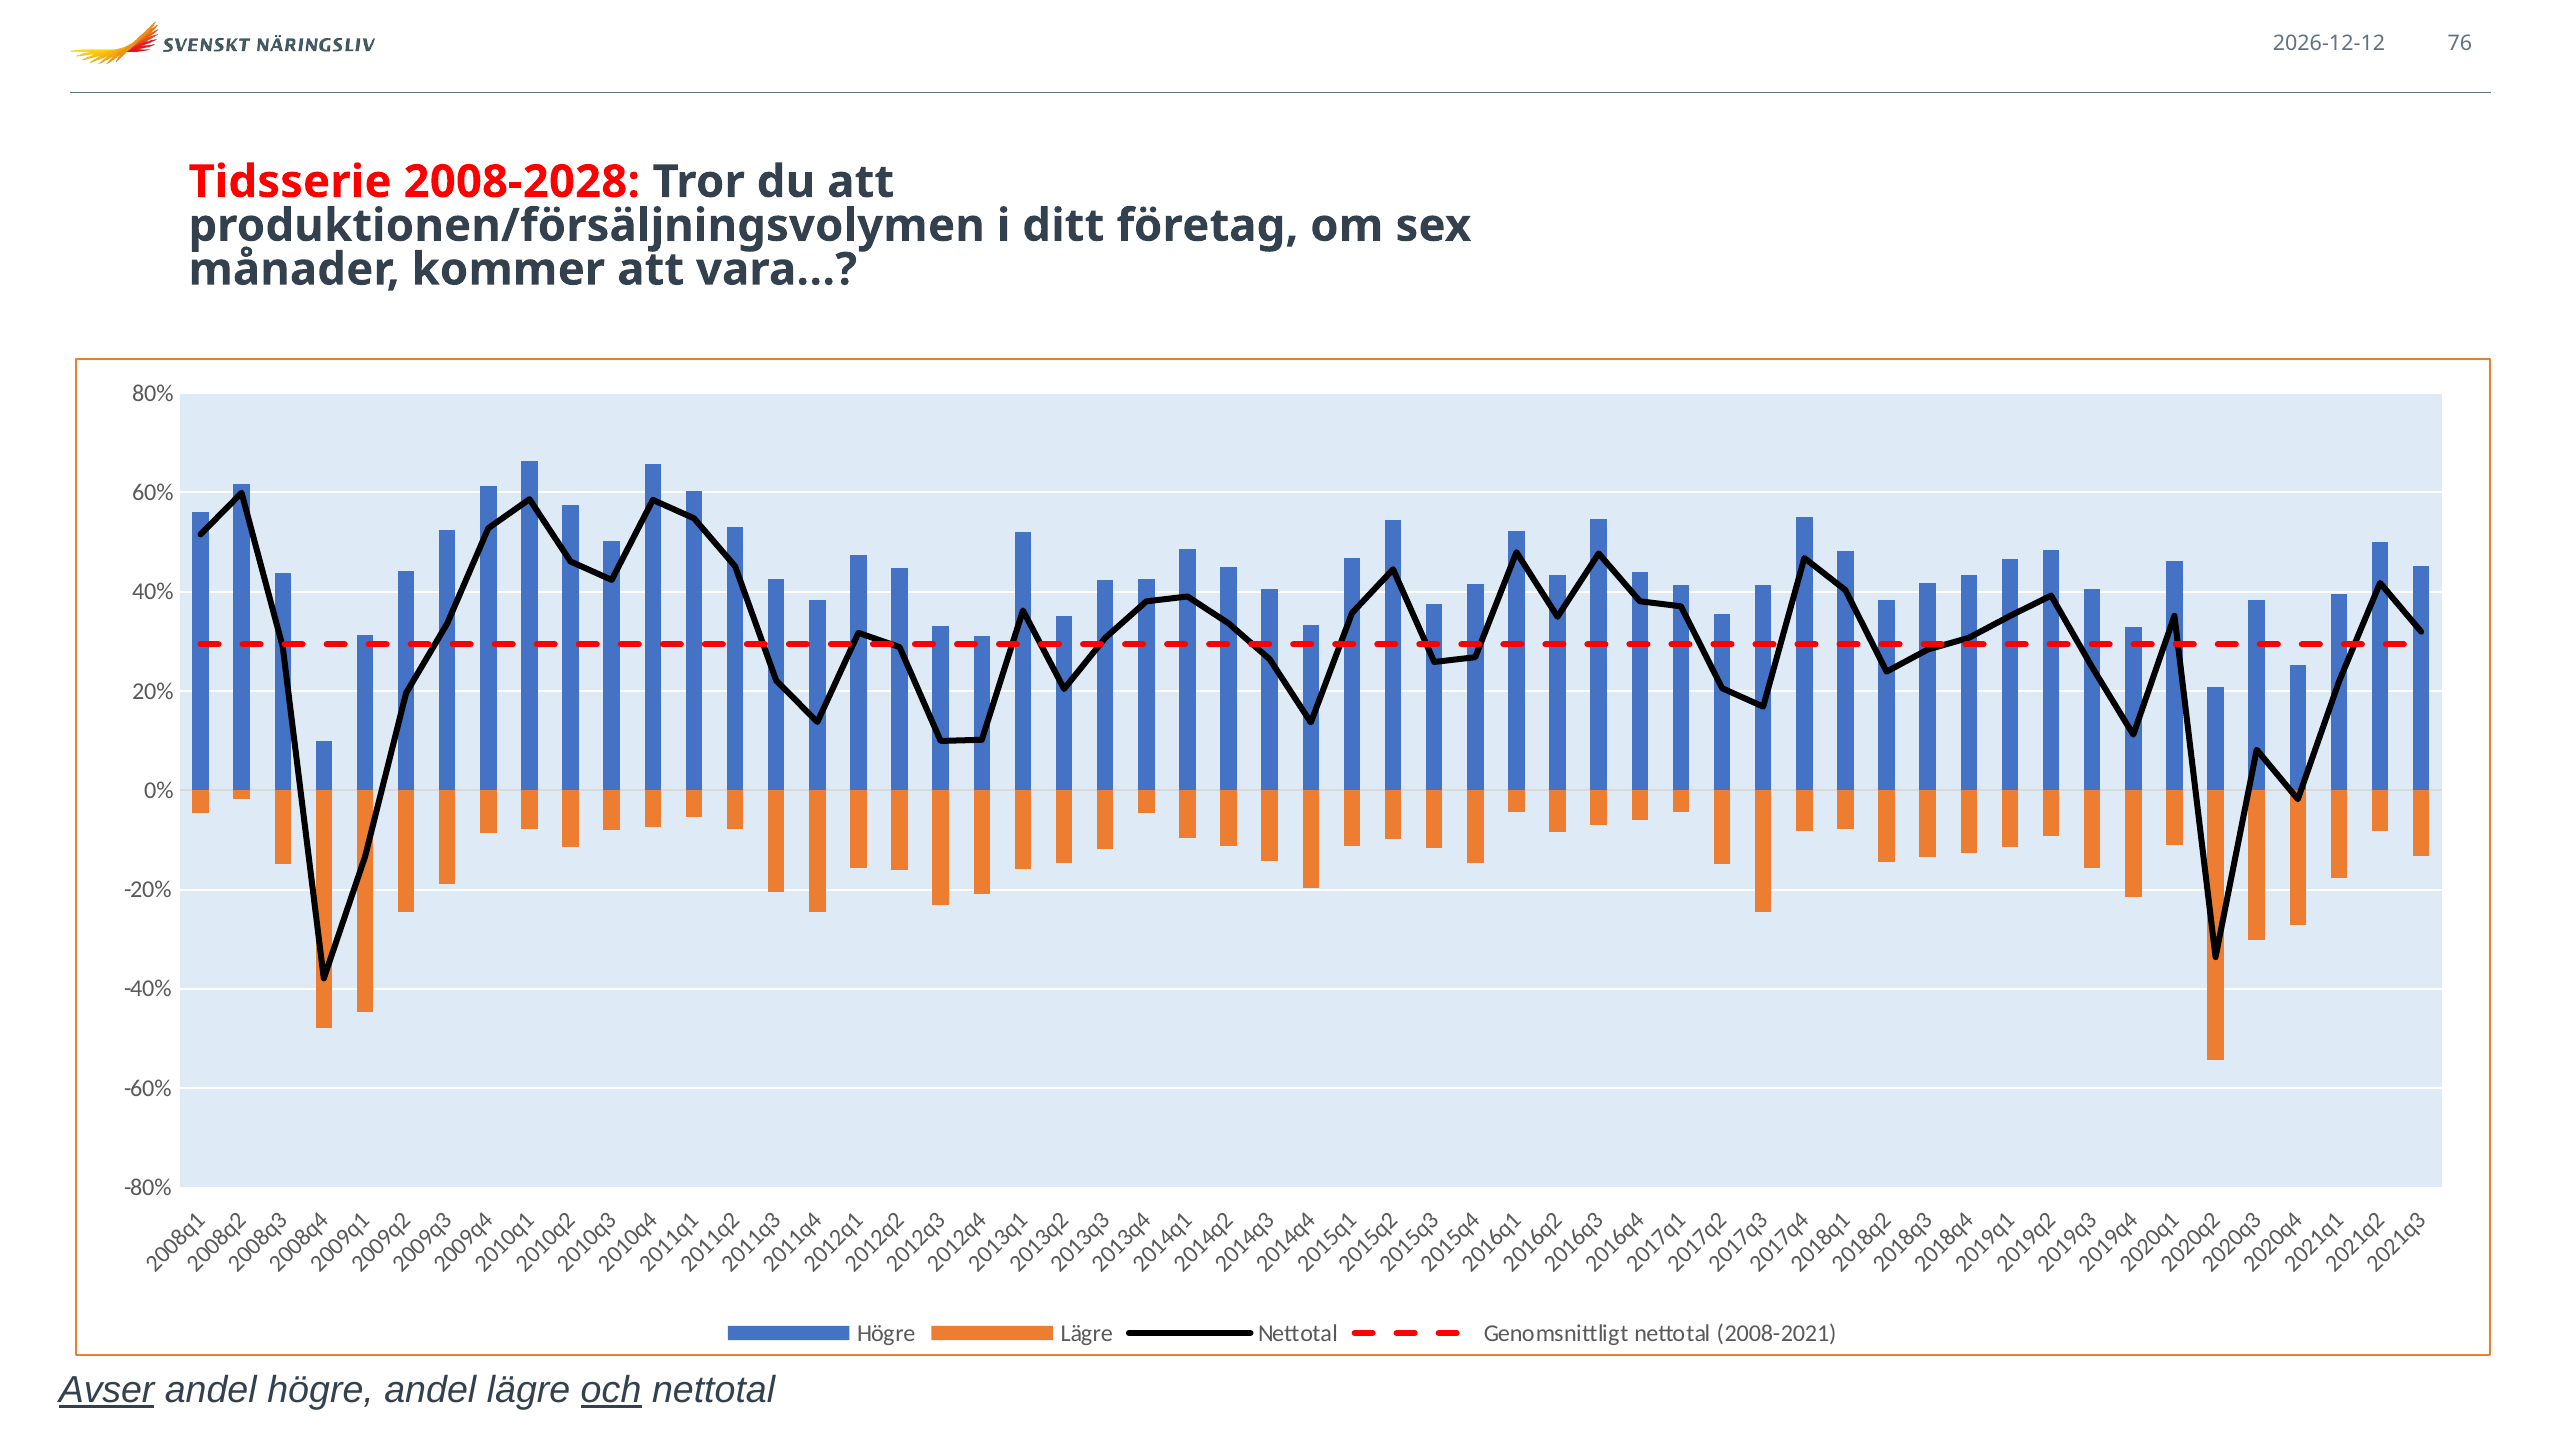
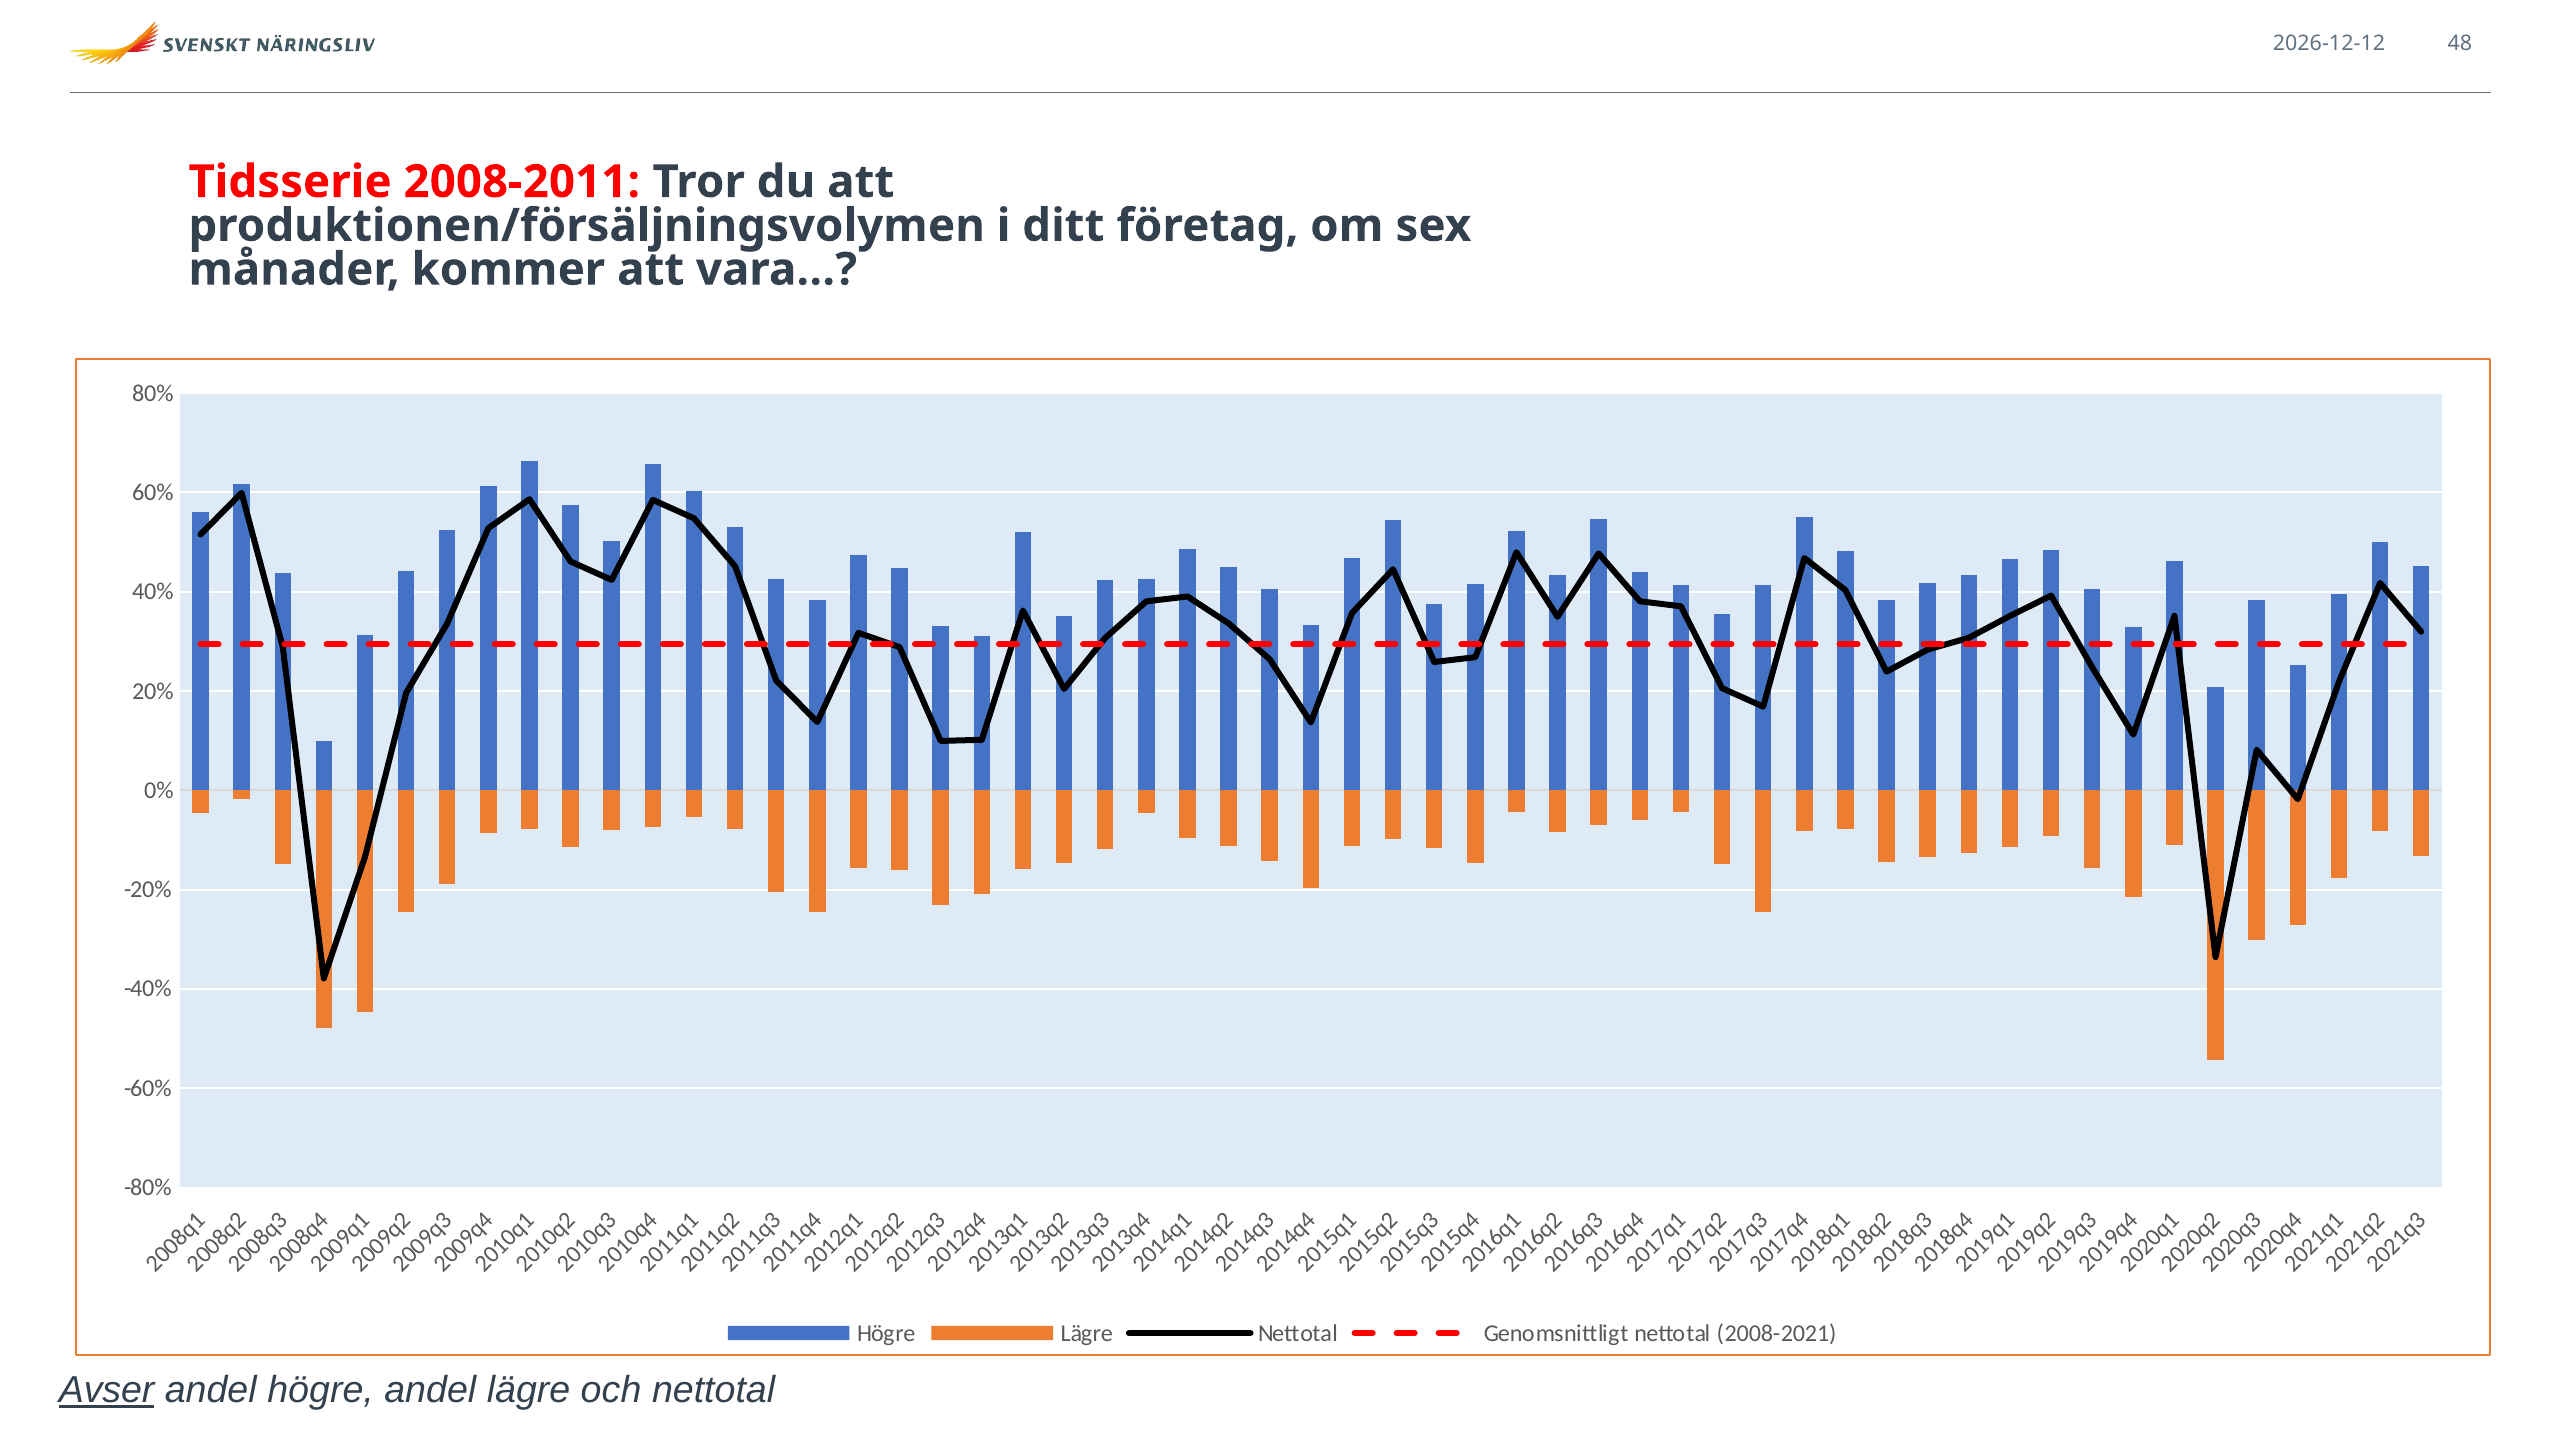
76: 76 -> 48 (2460, 43)
2008-2028: 2008-2028 -> 2008-2011 (522, 182)
och underline: present -> none (611, 1390)
